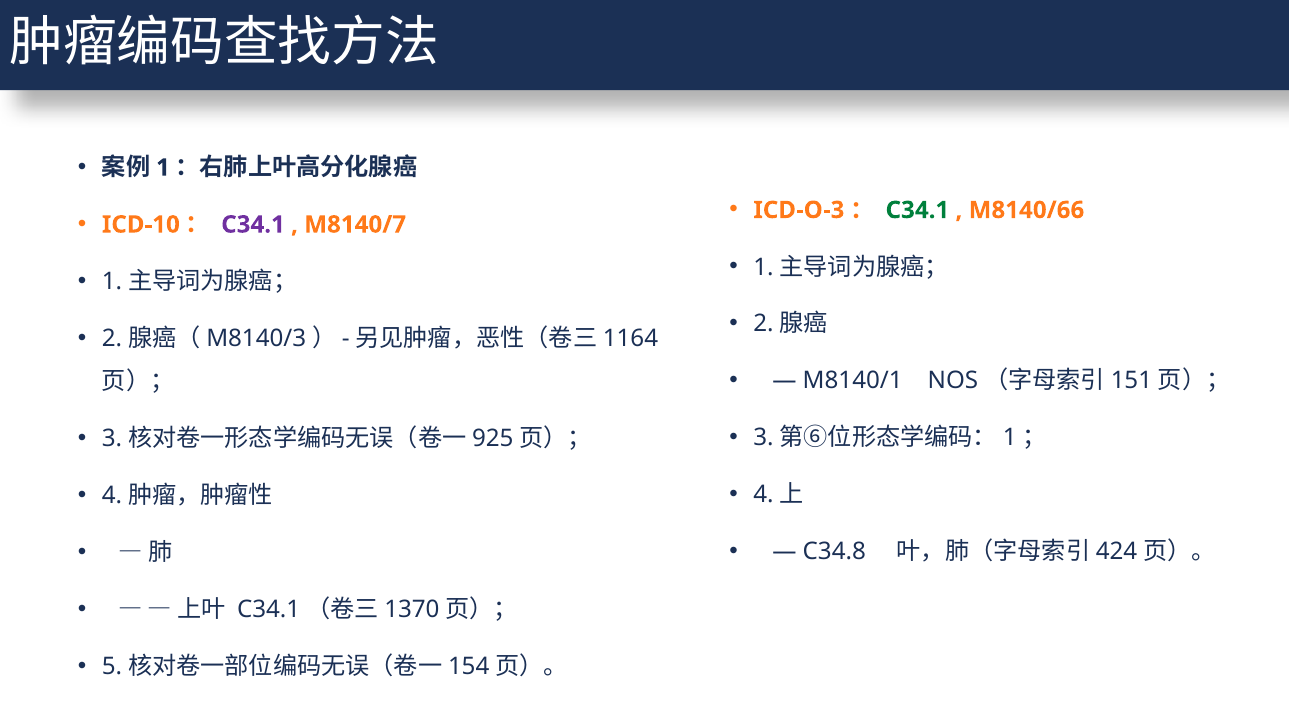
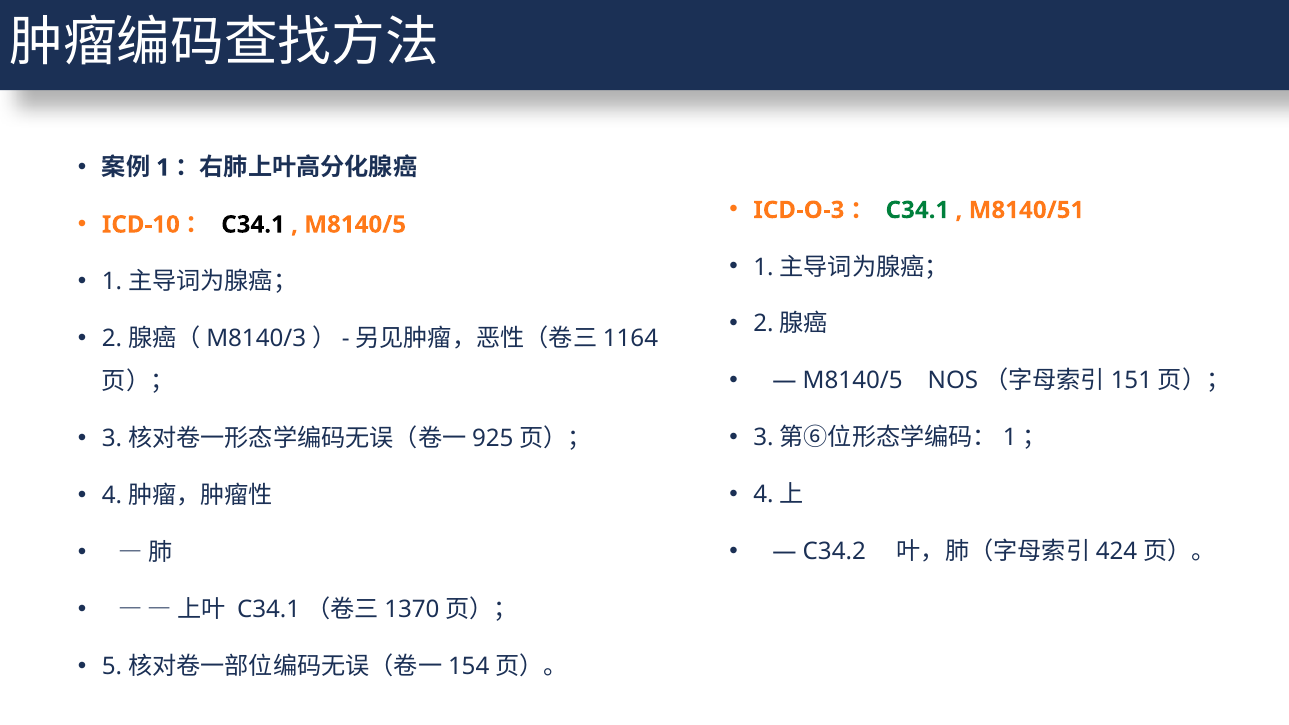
M8140/66: M8140/66 -> M8140/51 (1026, 210)
C34.1 colour: purple -> black (253, 225)
M8140/7: M8140/7 -> M8140/5 (355, 225)
M8140/1: M8140/1 -> M8140/5 (853, 381)
C34.8: C34.8 -> C34.2 (834, 552)
